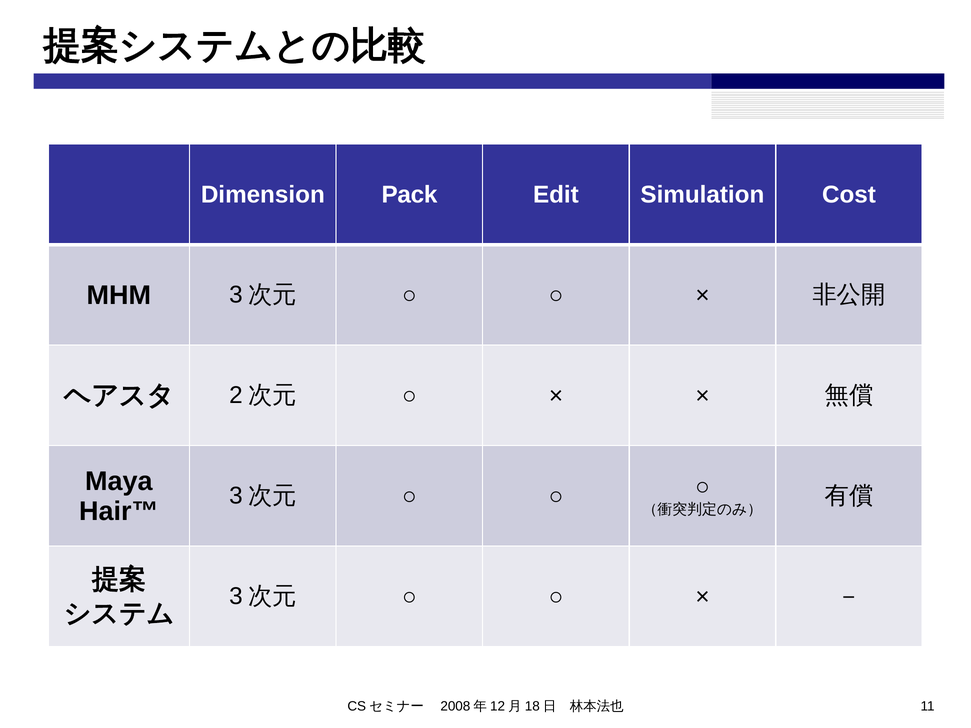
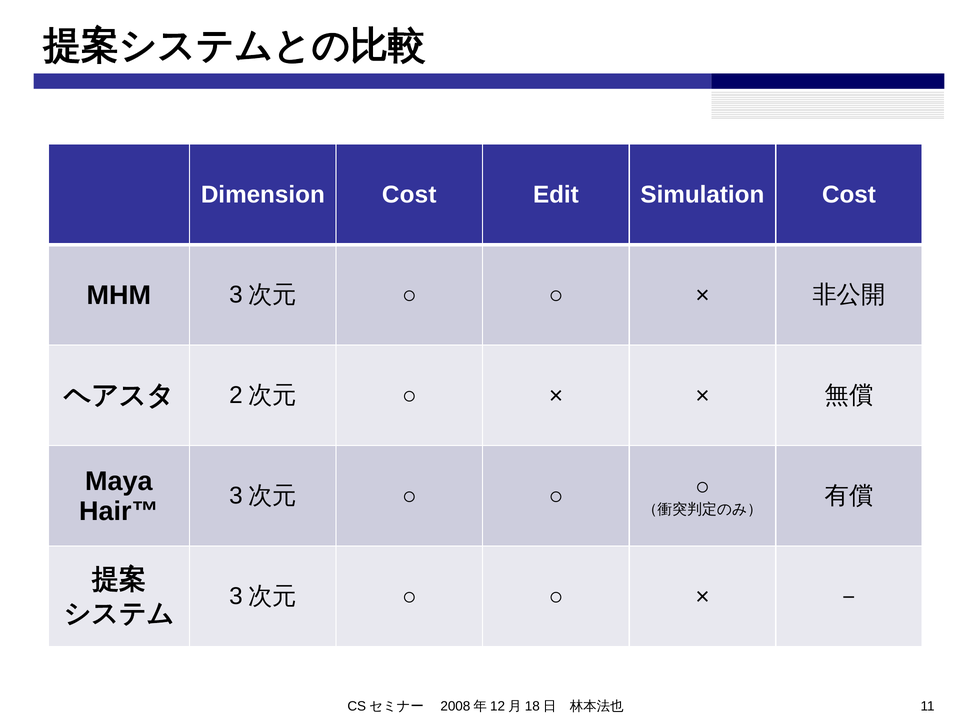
Dimension Pack: Pack -> Cost (409, 195)
